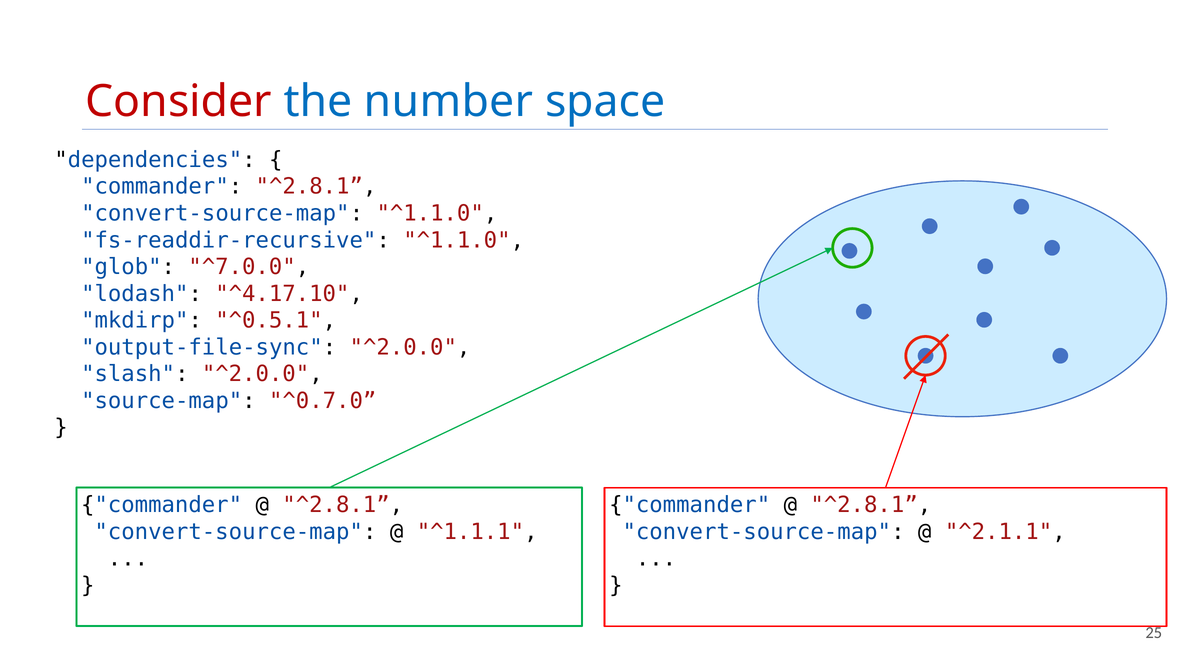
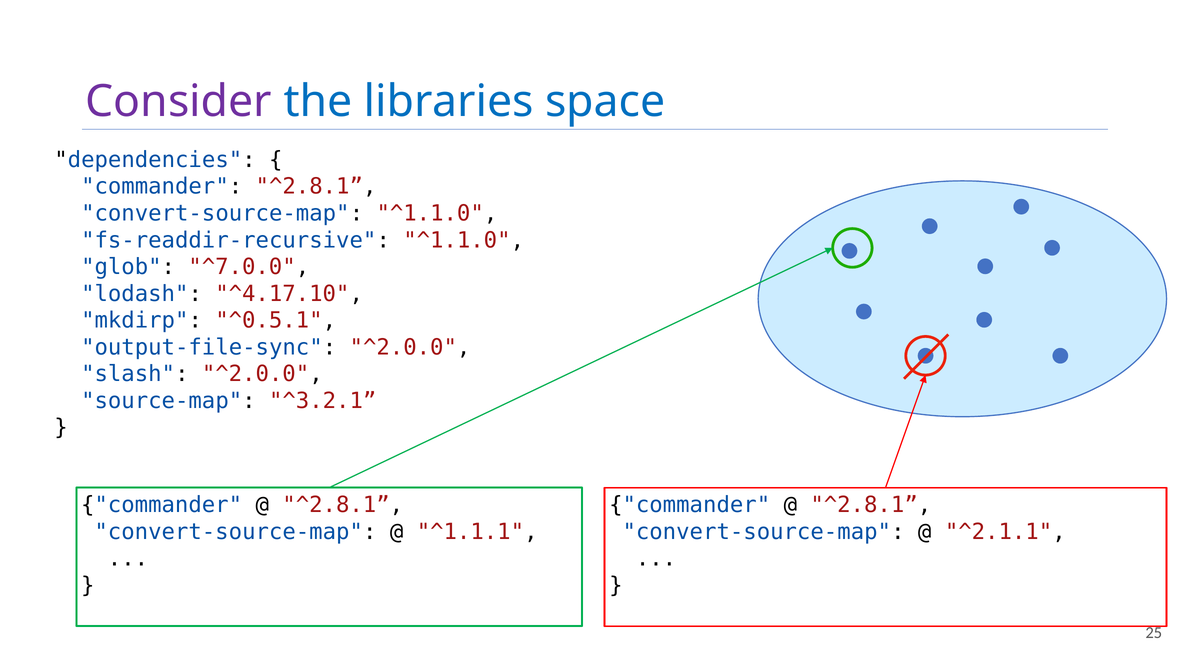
Consider colour: red -> purple (179, 101)
number: number -> libraries (449, 101)
^0.7.0: ^0.7.0 -> ^3.2.1 (323, 401)
